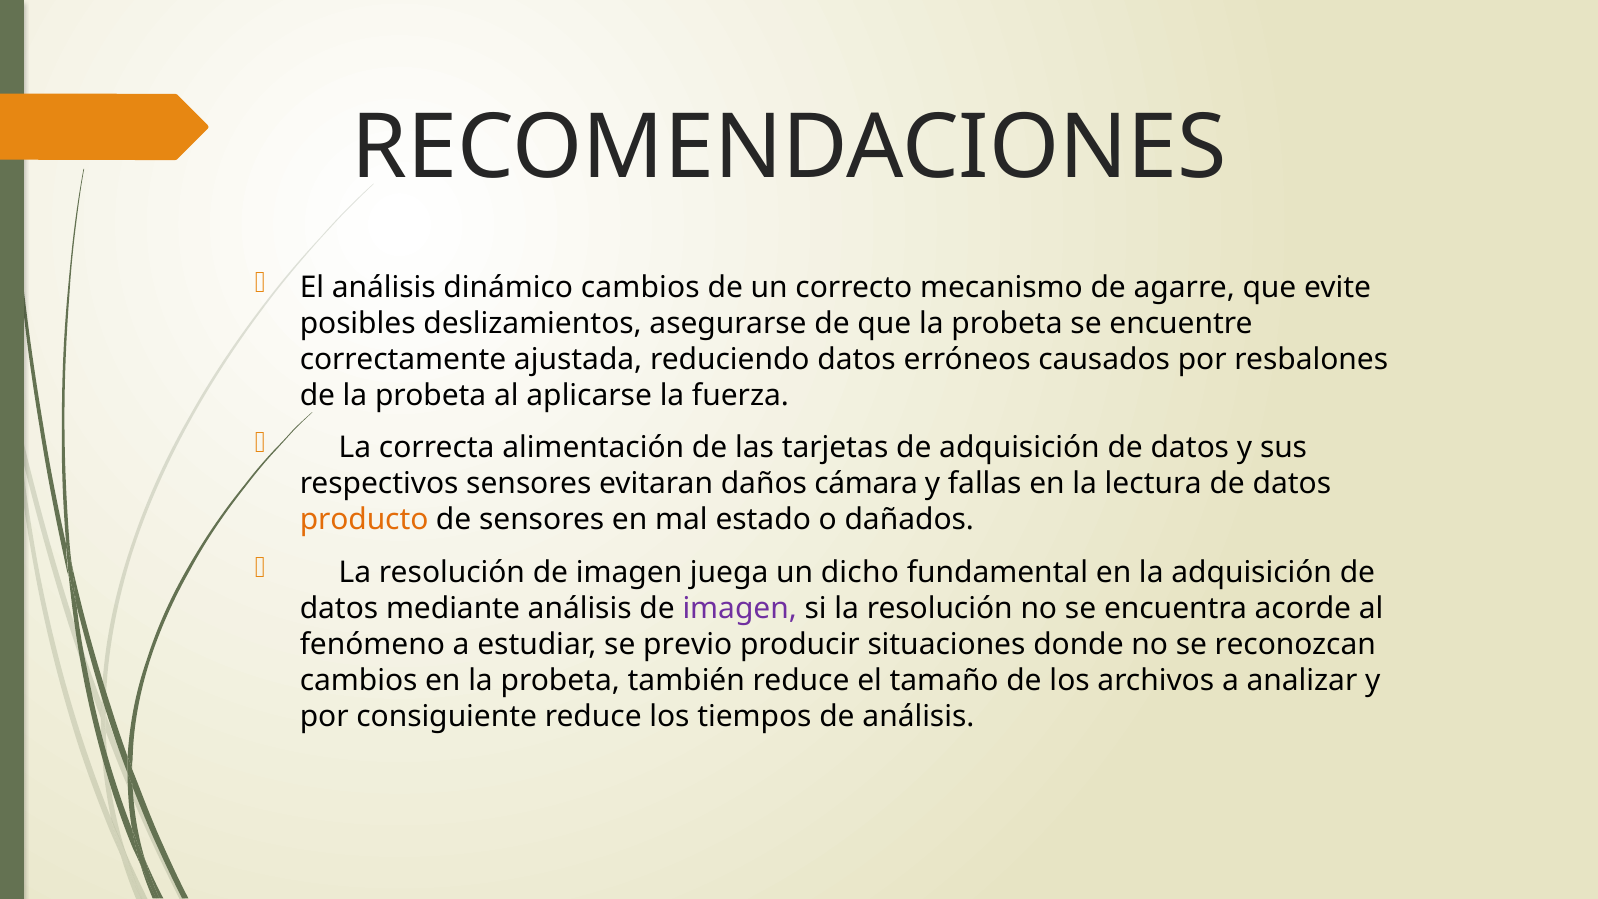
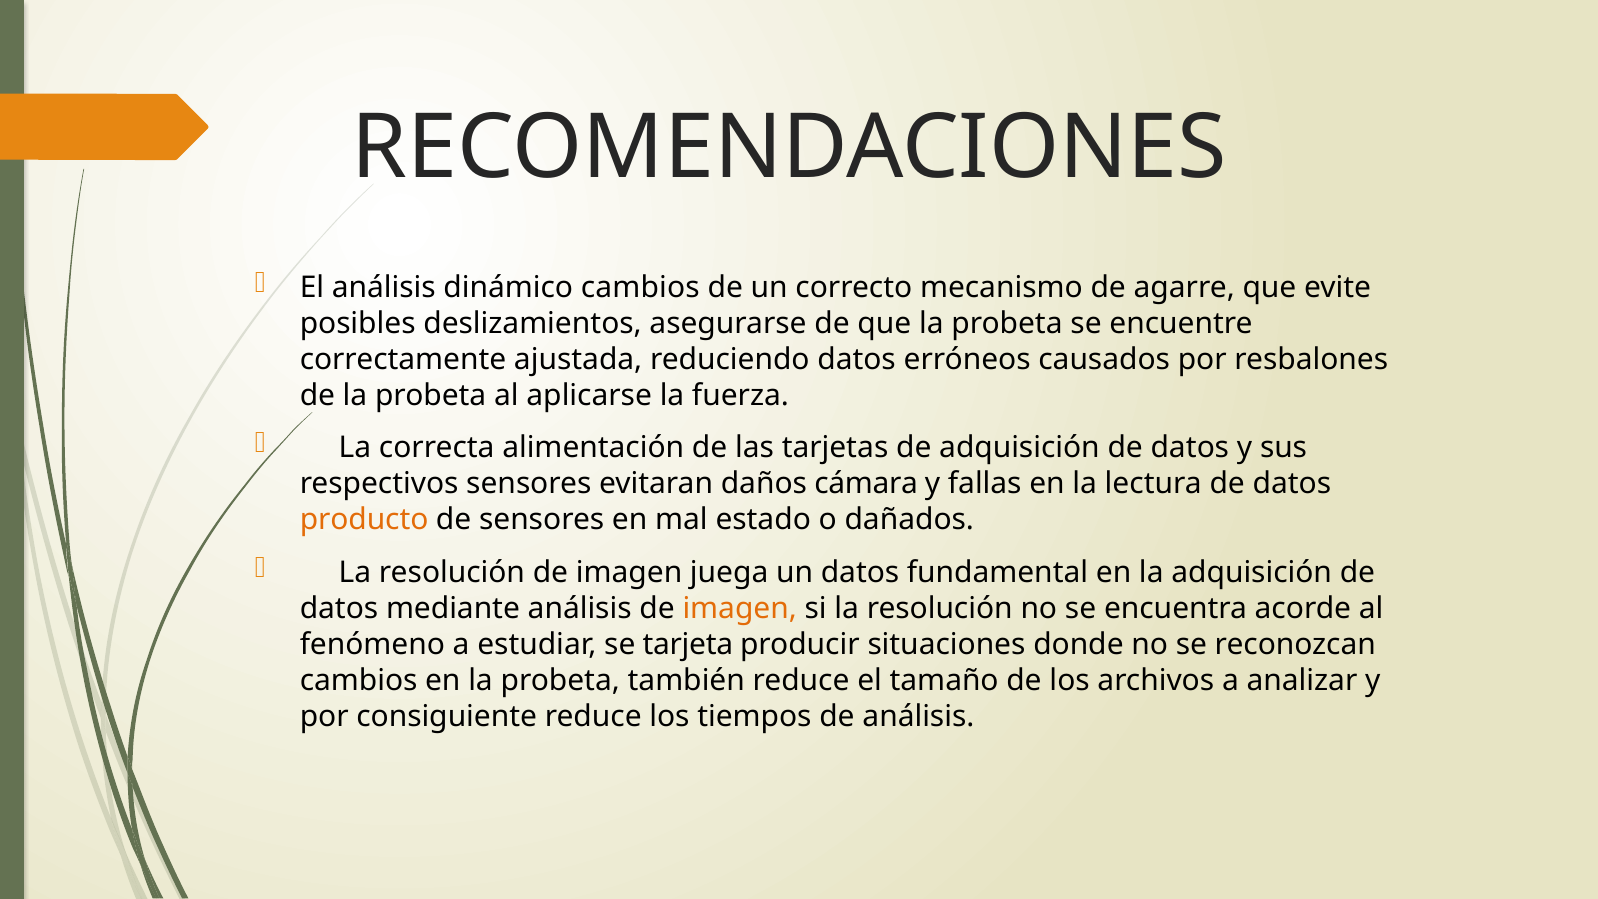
un dicho: dicho -> datos (860, 572)
imagen colour: purple -> orange (740, 608)
previo: previo -> tarjeta (688, 644)
